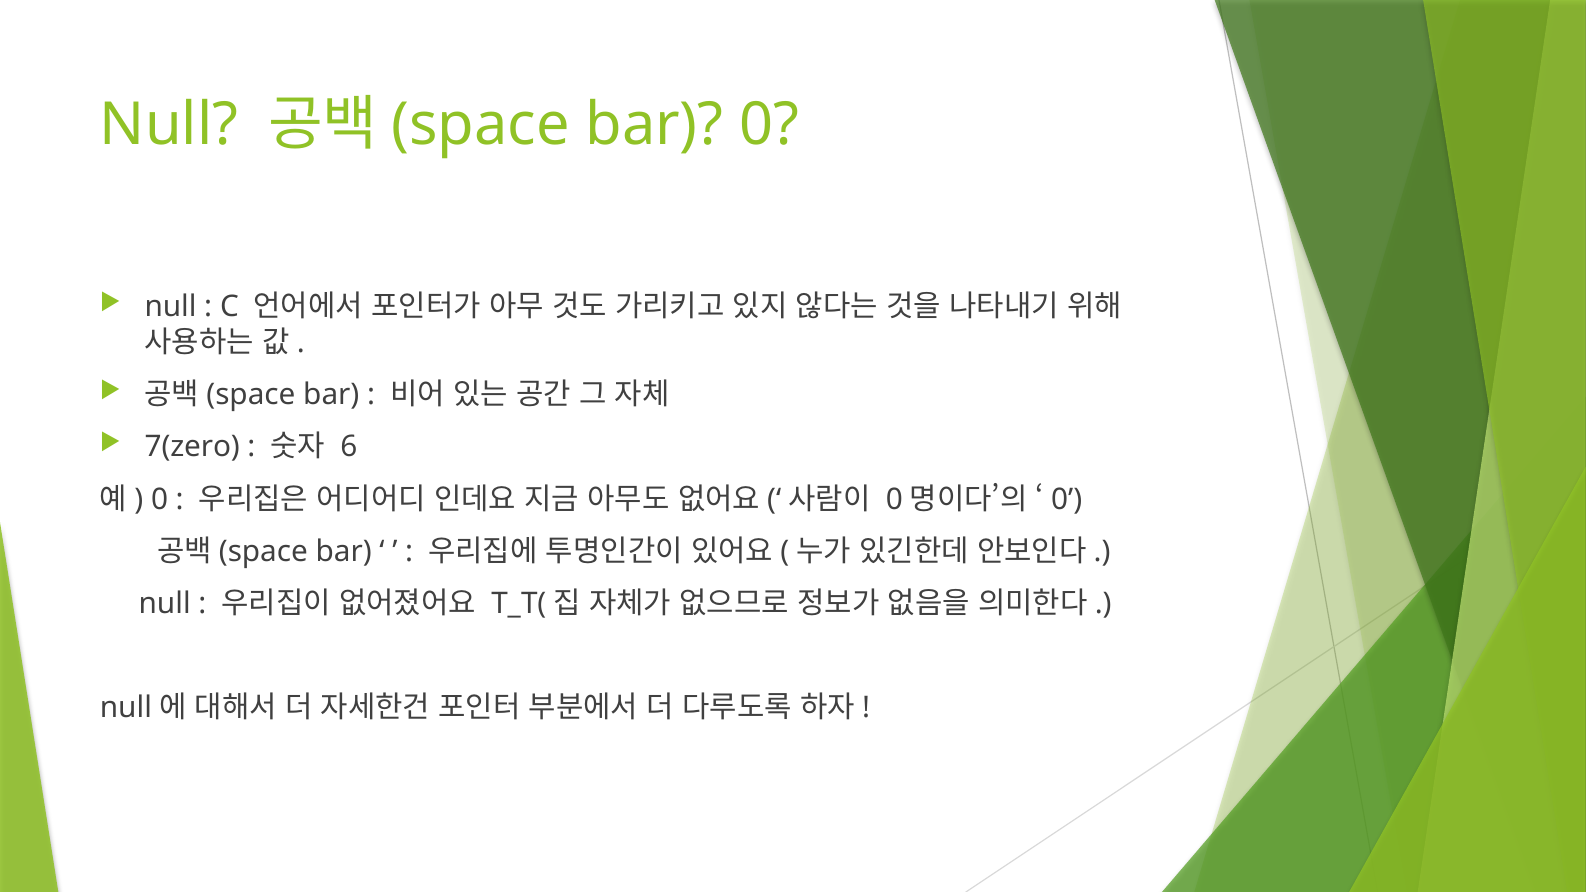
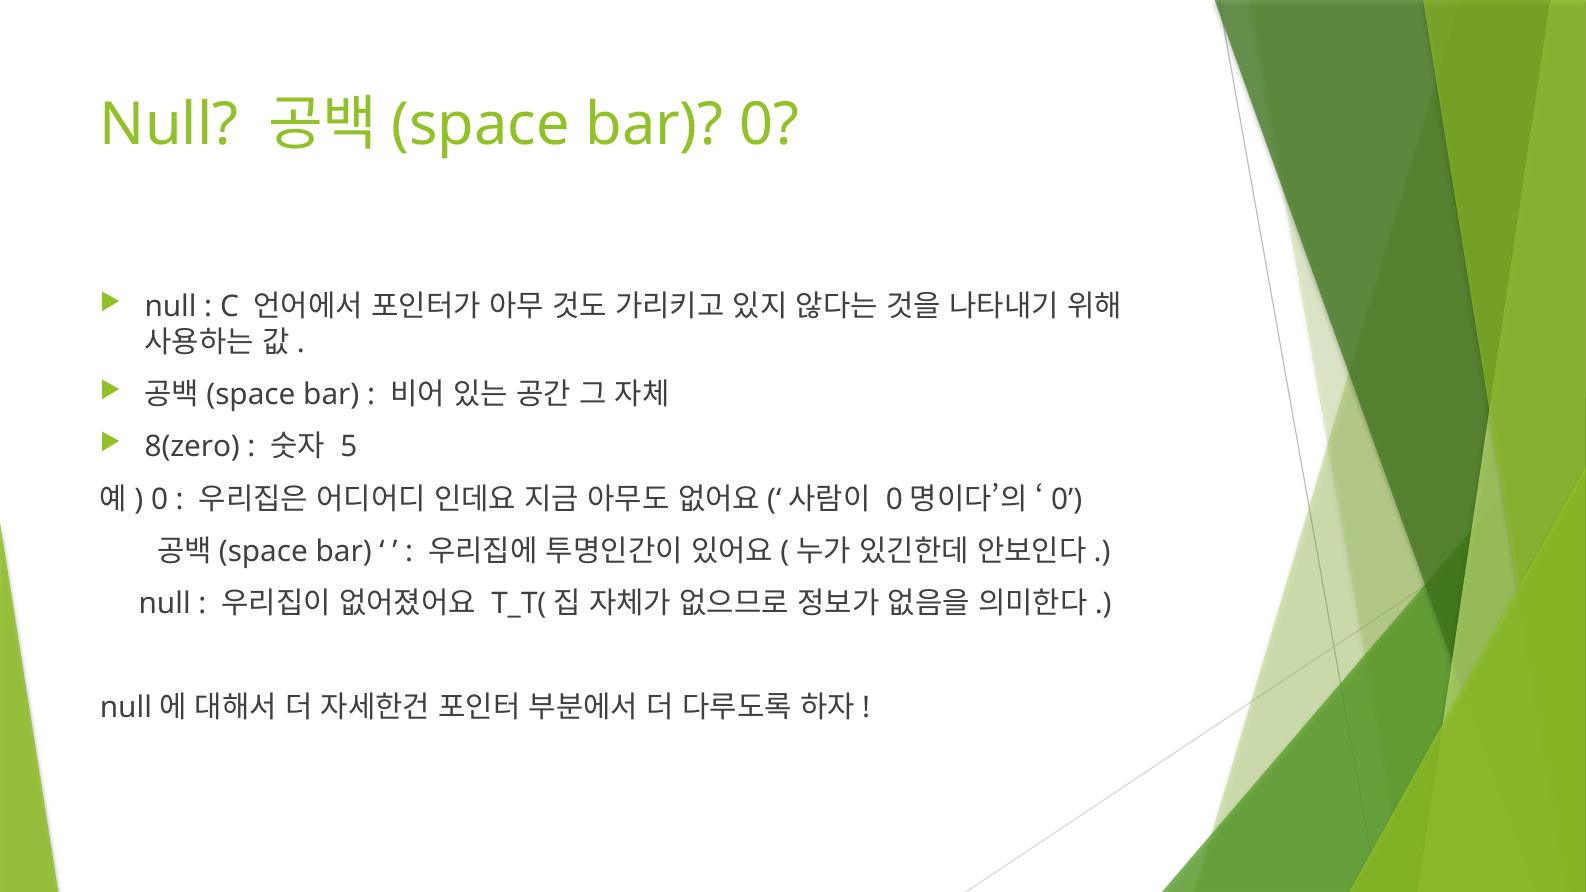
7(zero: 7(zero -> 8(zero (192, 447)
6: 6 -> 5 (349, 447)
